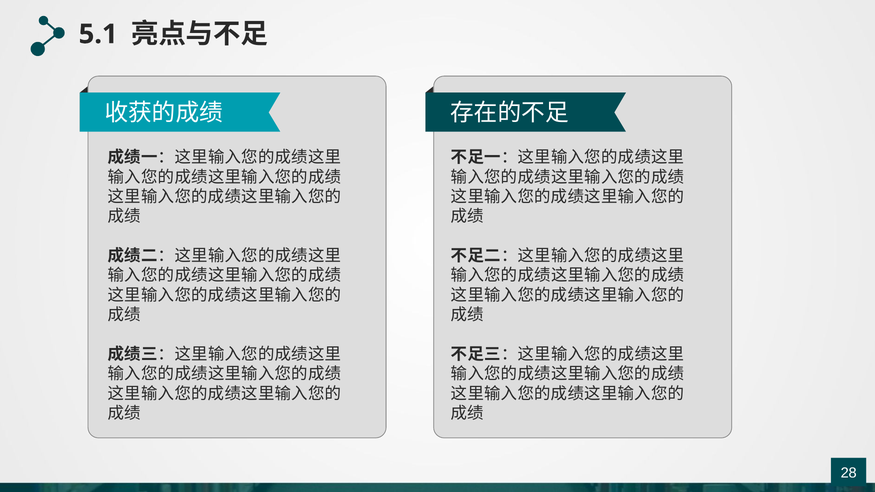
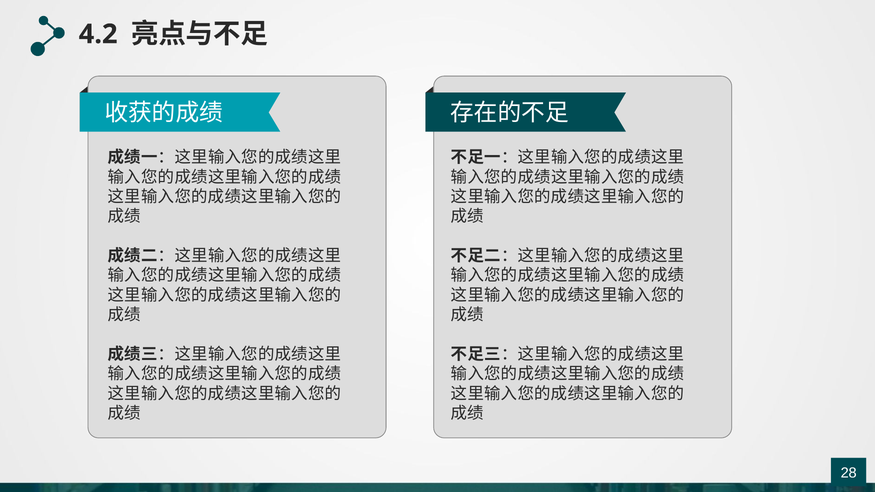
5.1: 5.1 -> 4.2 (98, 34)
